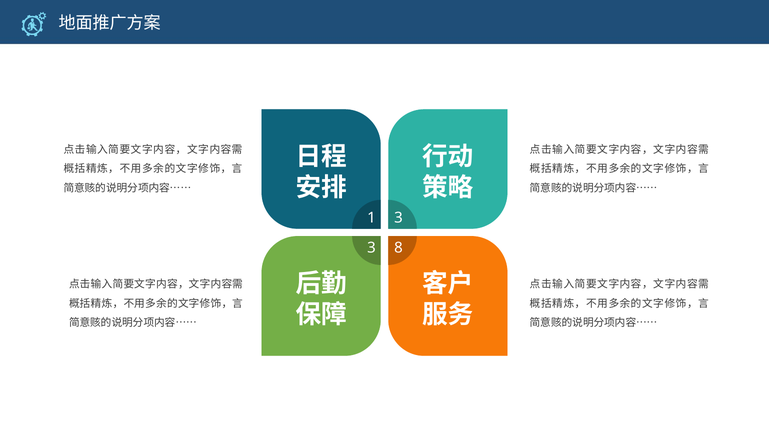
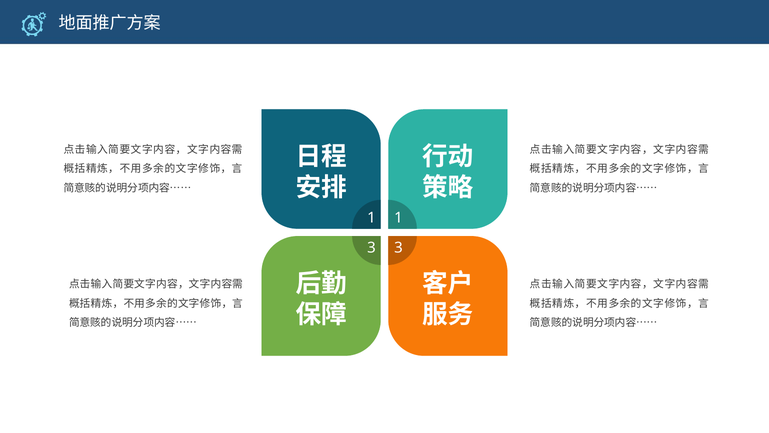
1 3: 3 -> 1 (398, 218)
3 8: 8 -> 3 (398, 247)
